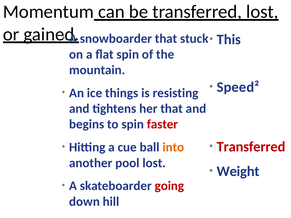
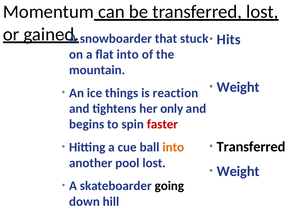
This: This -> Hits (229, 40)
flat spin: spin -> into (128, 54)
Speed²: Speed² -> Weight (238, 87)
resisting: resisting -> reaction (176, 93)
her that: that -> only (172, 109)
Transferred colour: red -> black (251, 147)
going colour: red -> black (169, 186)
